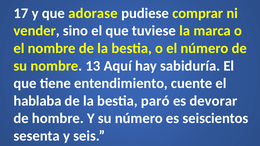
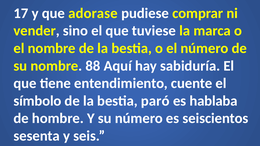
13: 13 -> 88 (93, 66)
hablaba: hablaba -> símbolo (37, 101)
devorar: devorar -> hablaba (213, 101)
